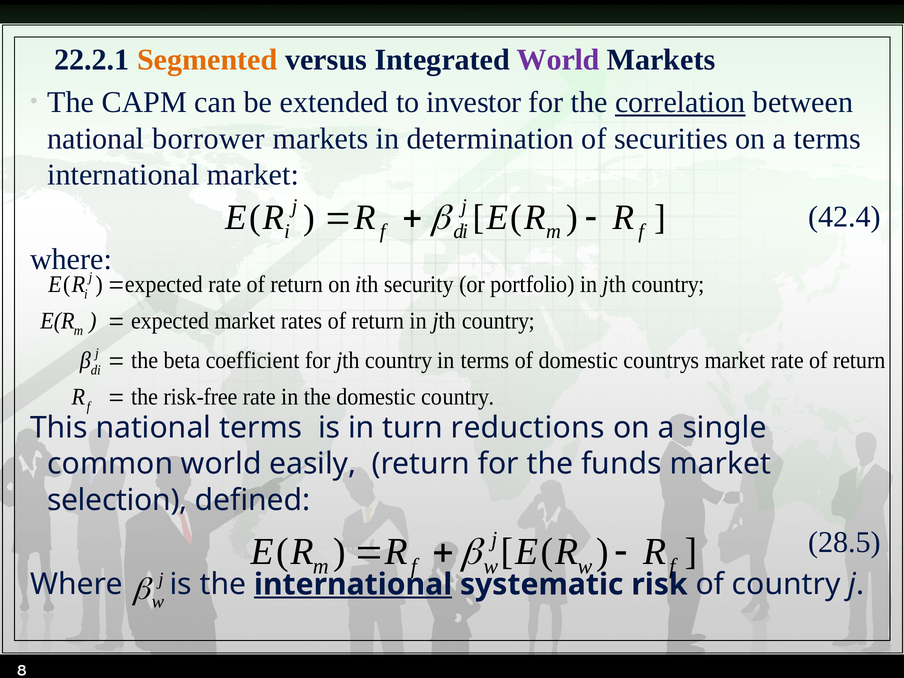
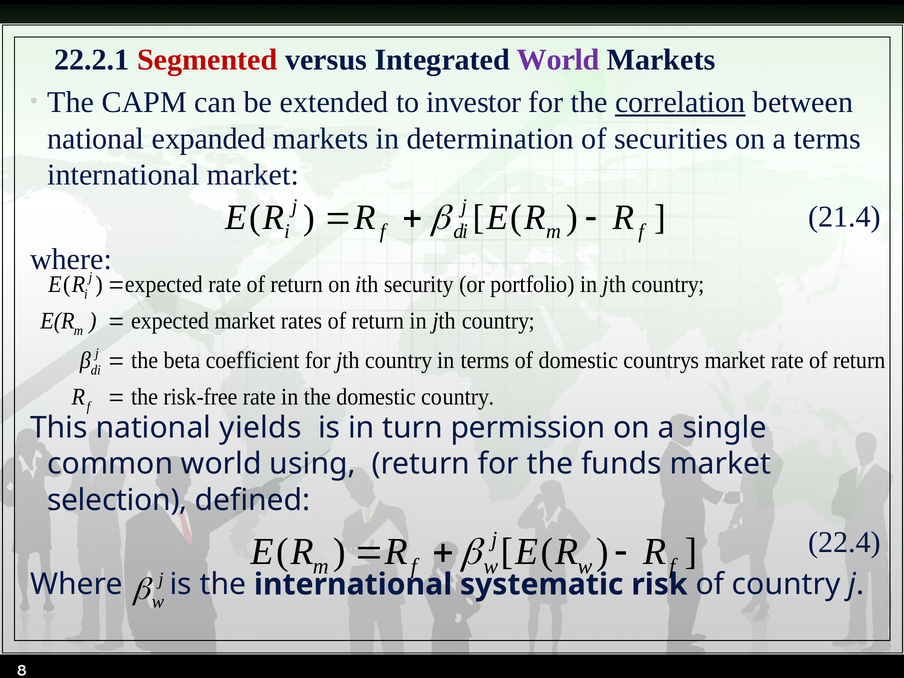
Segmented colour: orange -> red (207, 60)
borrower: borrower -> expanded (209, 139)
42.4: 42.4 -> 21.4 (844, 217)
national terms: terms -> yields (261, 428)
reductions: reductions -> permission (528, 428)
easily: easily -> using (313, 464)
28.5: 28.5 -> 22.4 (844, 542)
international underline: present -> none (353, 584)
